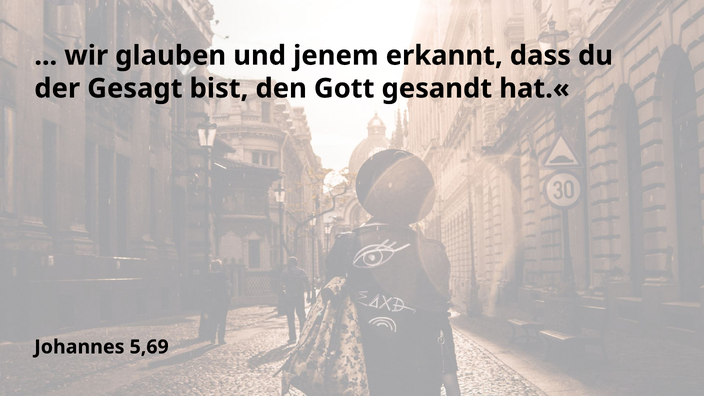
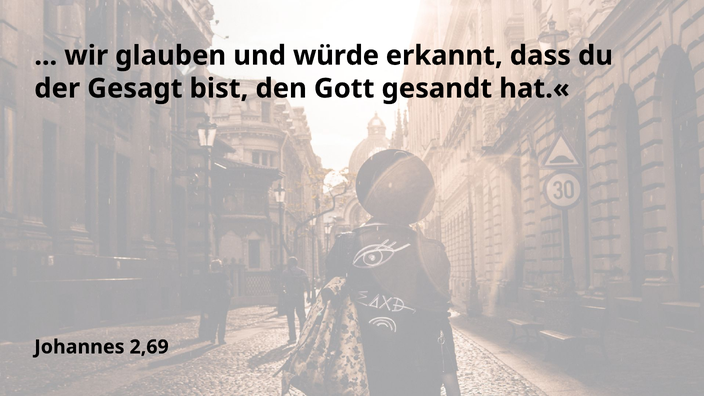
jenem: jenem -> würde (336, 56)
5,69: 5,69 -> 2,69 (149, 347)
